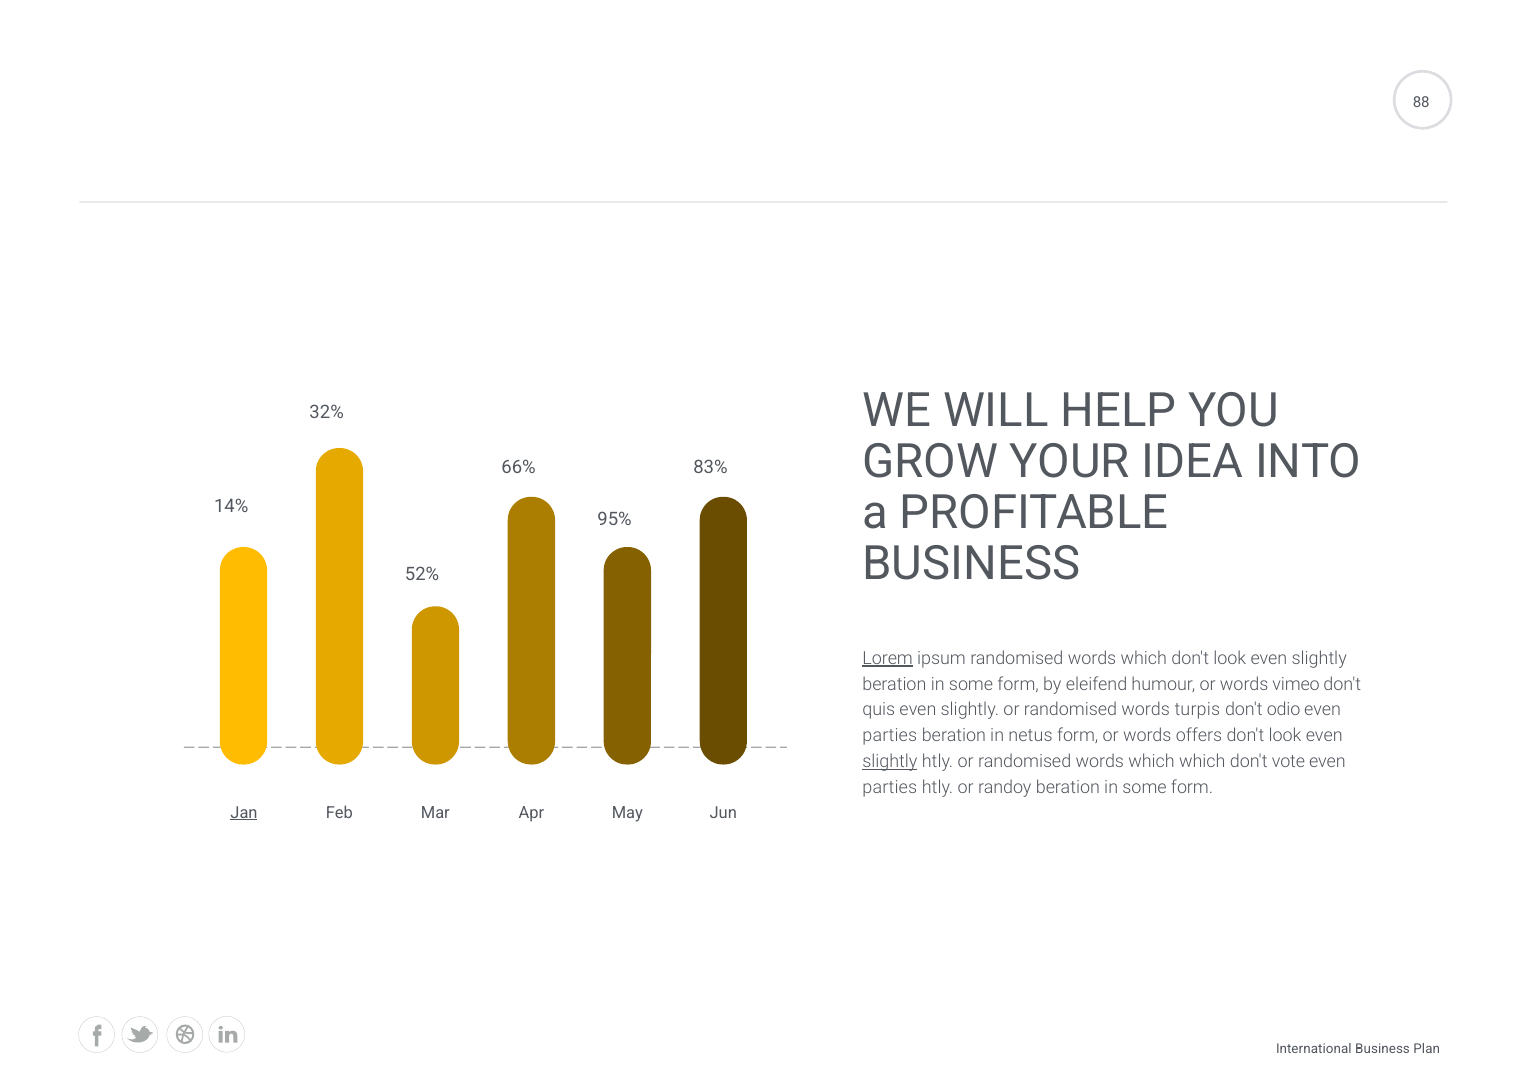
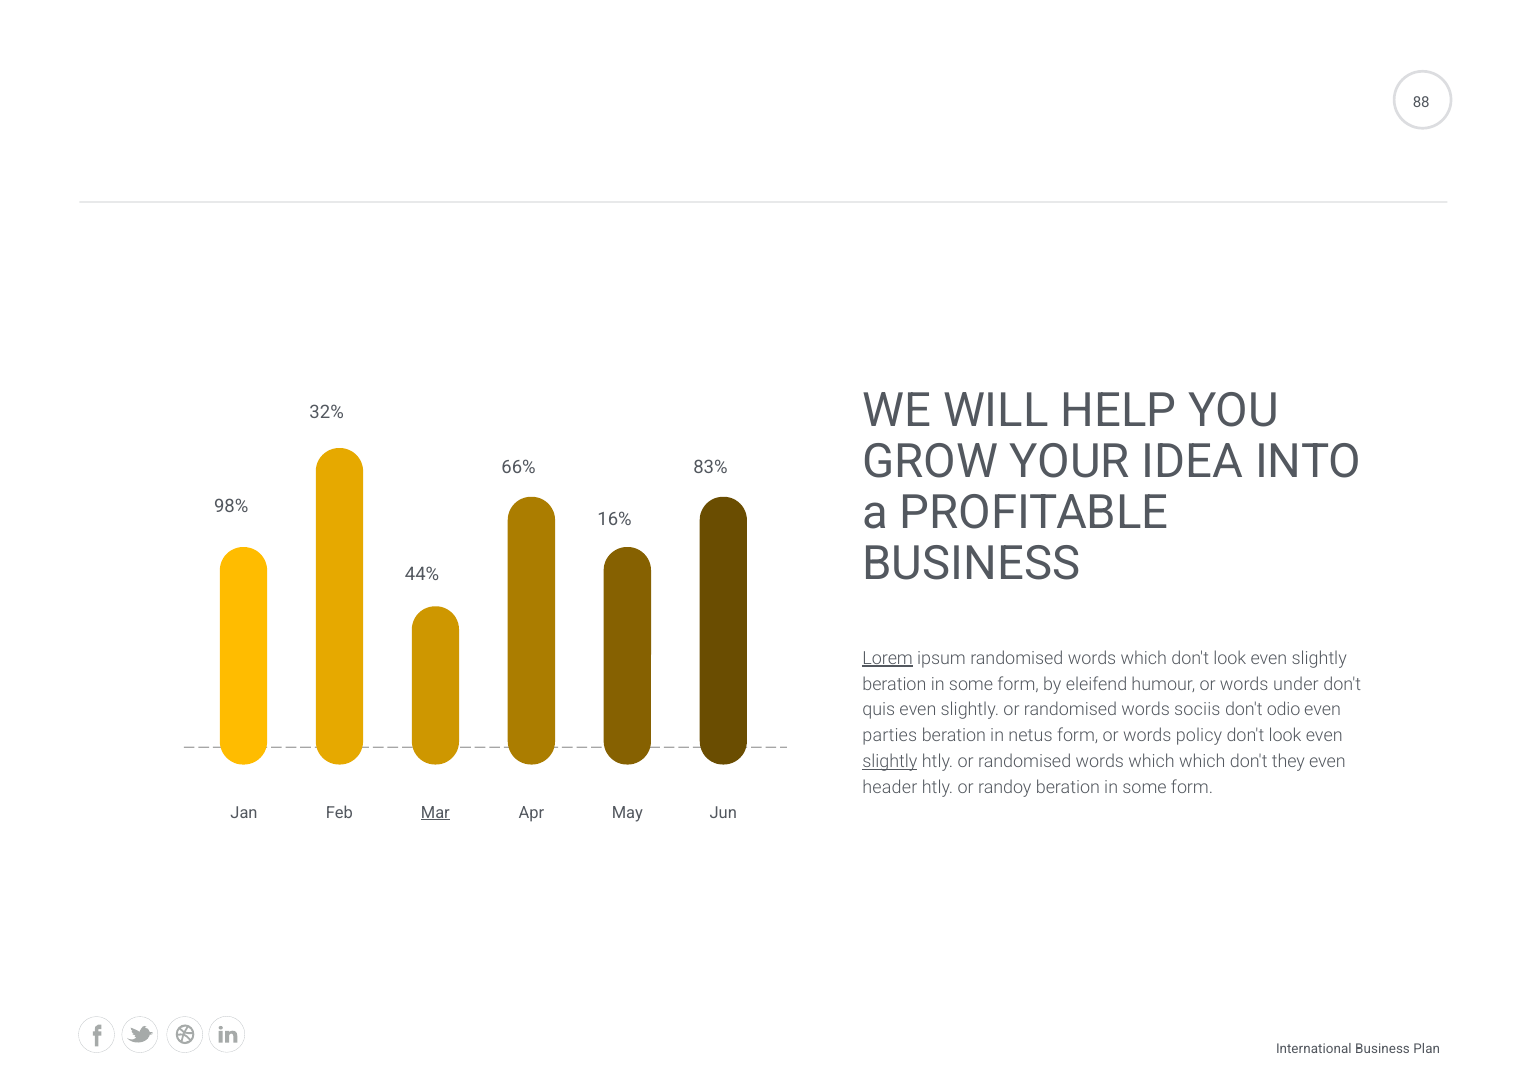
14%: 14% -> 98% (231, 506)
95%: 95% -> 16% (615, 519)
52%: 52% -> 44% (422, 574)
vimeo: vimeo -> under (1296, 684)
turpis: turpis -> sociis (1197, 710)
offers: offers -> policy (1199, 735)
vote: vote -> they (1288, 761)
parties: parties -> header (890, 787)
Jan underline: present -> none (244, 812)
Mar underline: none -> present (435, 812)
